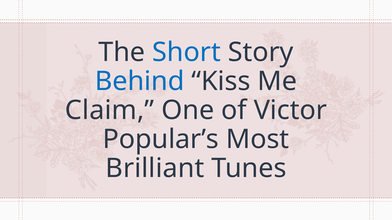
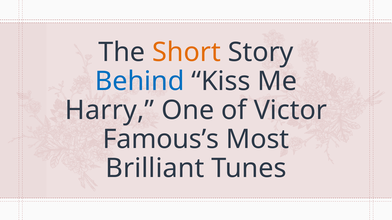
Short colour: blue -> orange (186, 52)
Claim: Claim -> Harry (110, 111)
Popular’s: Popular’s -> Famous’s (161, 140)
